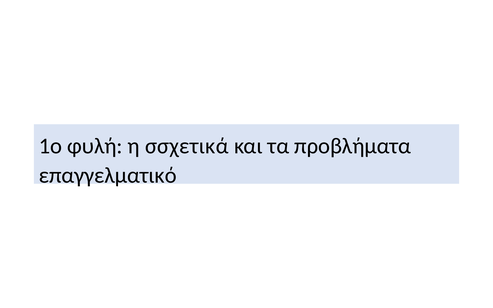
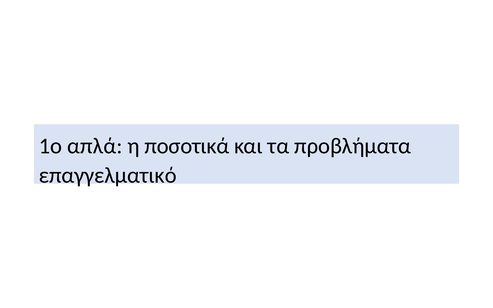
φυλή: φυλή -> απλά (95, 146)
σσχετικά: σσχετικά -> ποσοτικά (187, 146)
